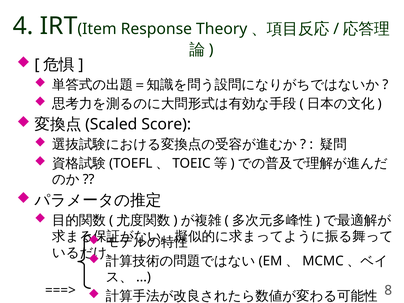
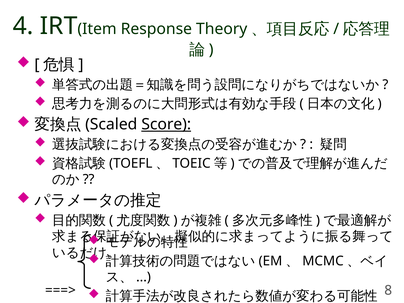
Score underline: none -> present (166, 124)
